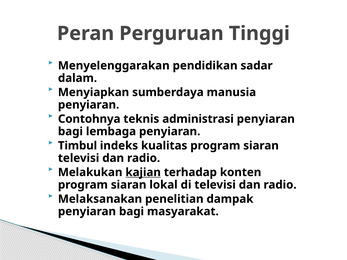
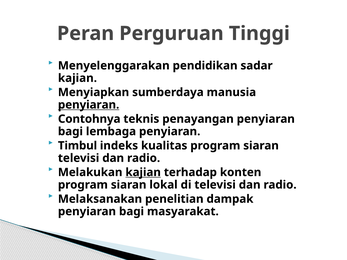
dalam: dalam -> kajian (77, 78)
penyiaran underline: none -> present (89, 105)
administrasi: administrasi -> penayangan (198, 119)
